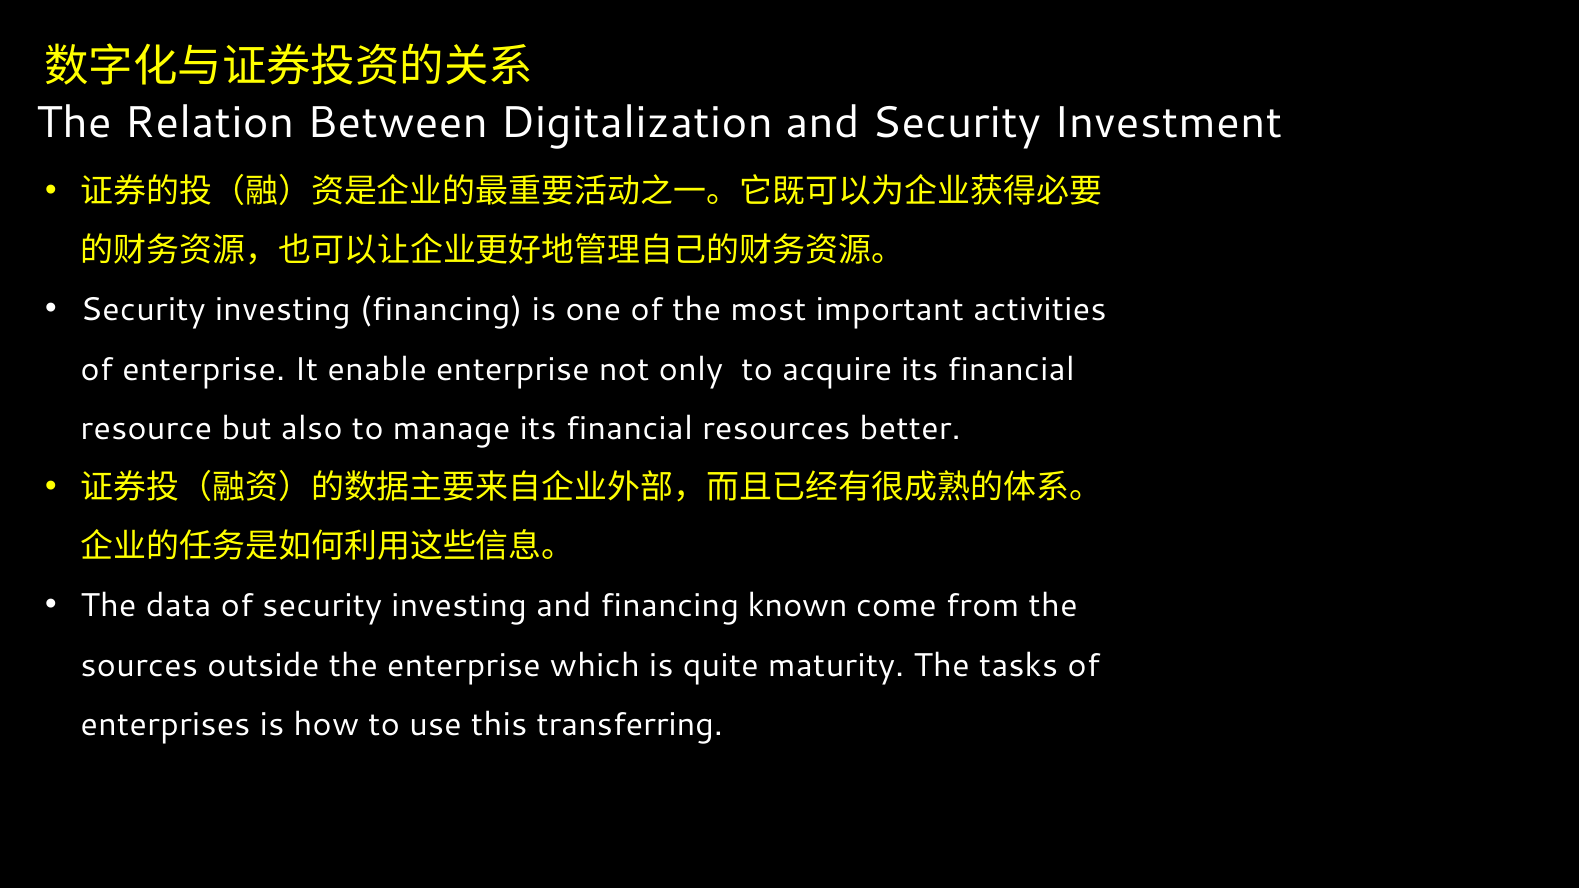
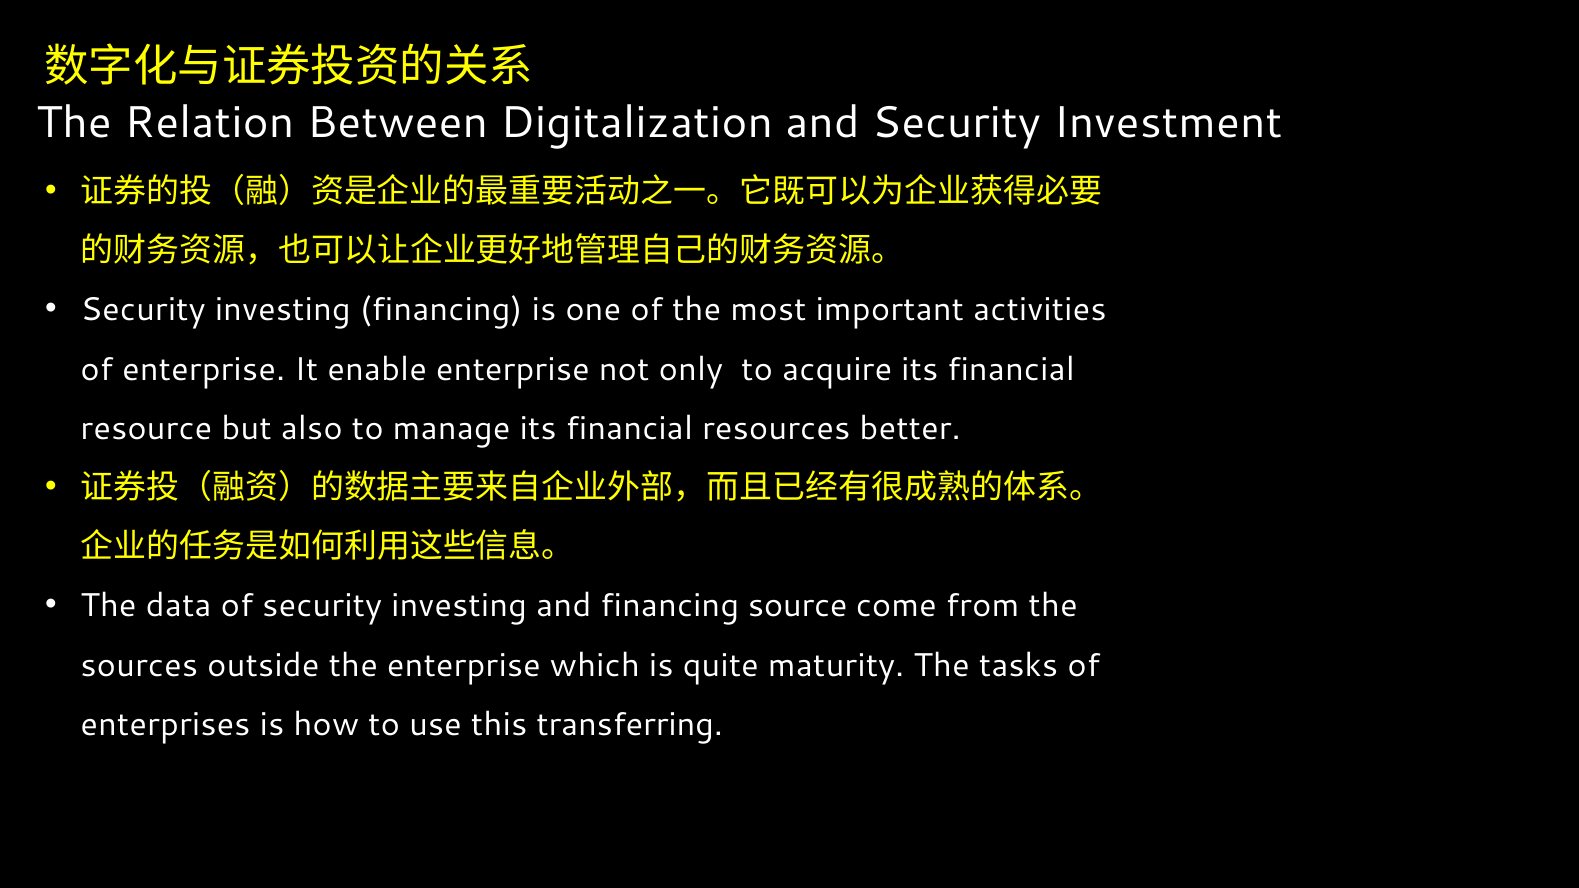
known: known -> source (798, 606)
